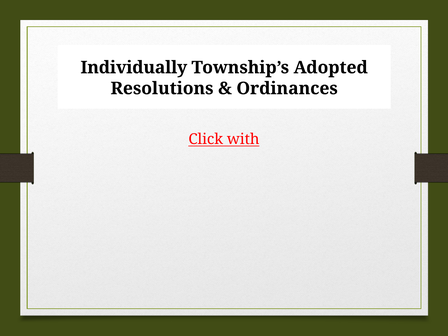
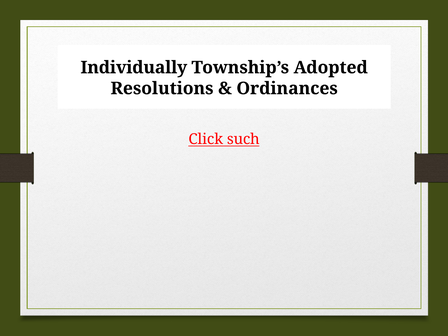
with: with -> such (243, 139)
